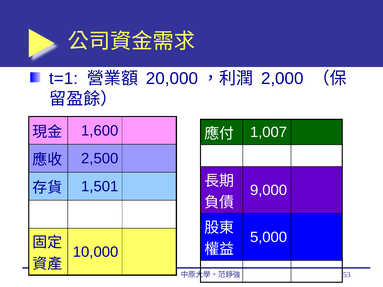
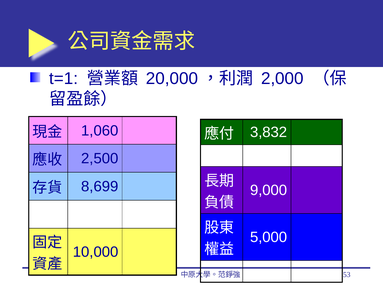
1,600: 1,600 -> 1,060 (100, 131)
1,007: 1,007 -> 3,832 (269, 132)
1,501: 1,501 -> 8,699 (100, 187)
